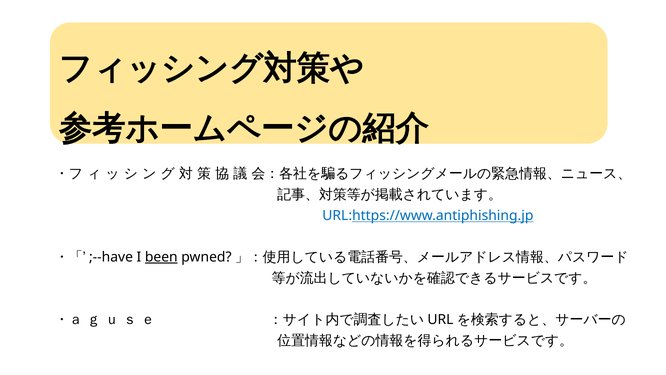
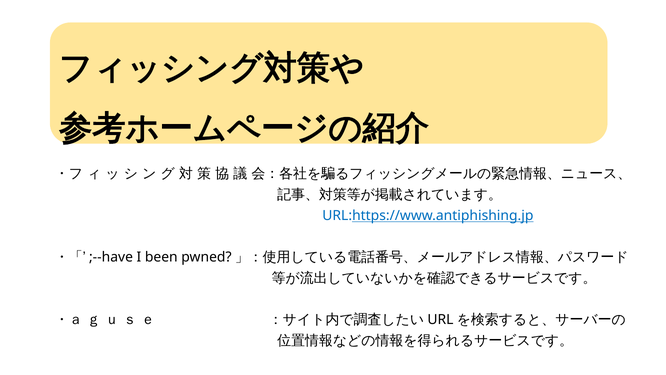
been underline: present -> none (161, 257)
